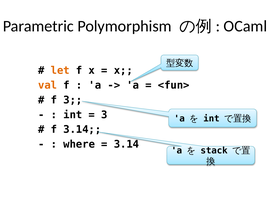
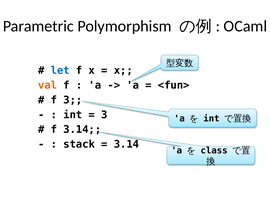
let colour: orange -> blue (60, 70)
where: where -> stack (79, 144)
stack: stack -> class (214, 150)
